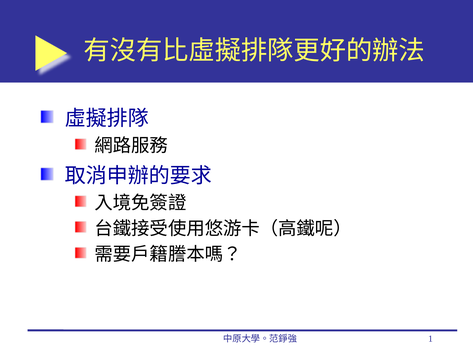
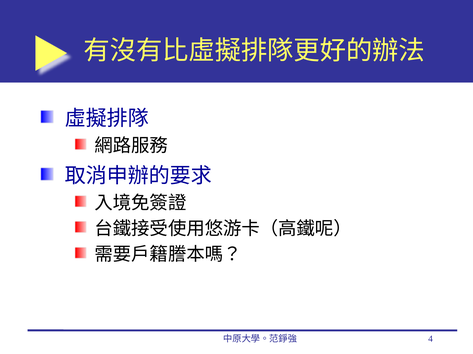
1: 1 -> 4 (431, 340)
